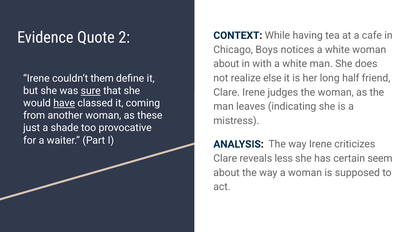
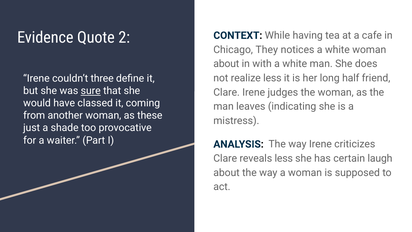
Boys: Boys -> They (267, 50)
realize else: else -> less (272, 78)
them: them -> three (102, 78)
have underline: present -> none (64, 103)
seem: seem -> laugh (380, 158)
